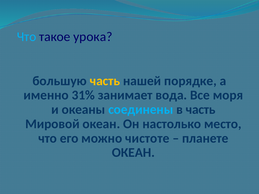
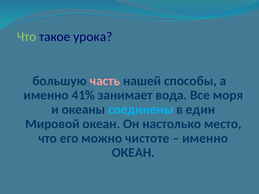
Что colour: light blue -> light green (27, 37)
часть colour: yellow -> pink (105, 81)
порядке: порядке -> способы (190, 81)
31%: 31% -> 41% (83, 95)
в часть: часть -> един (201, 110)
планете: планете -> именно (205, 138)
